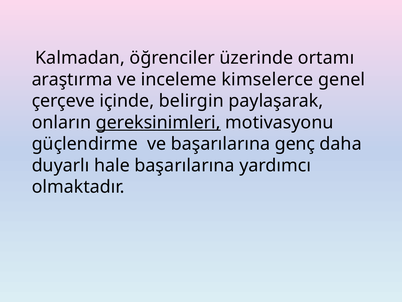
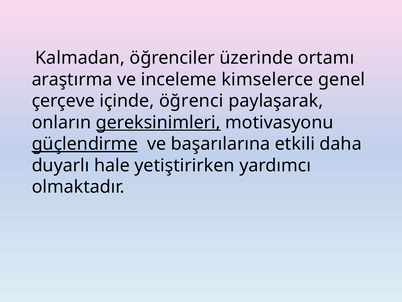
belirgin: belirgin -> öğrenci (191, 101)
güçlendirme underline: none -> present (85, 144)
genç: genç -> etkili (295, 144)
hale başarılarına: başarılarına -> yetiştirirken (185, 165)
